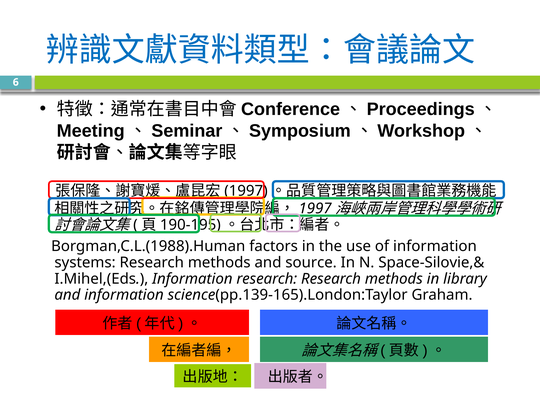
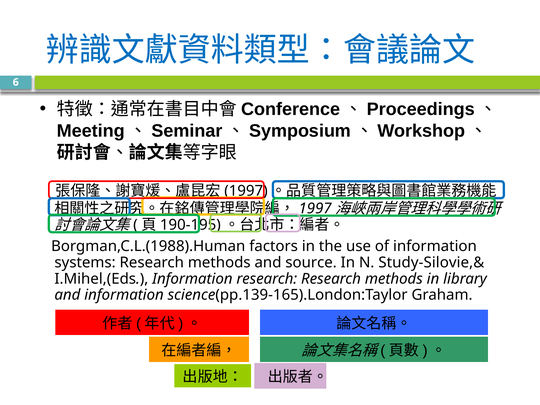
Space-Silovie,&: Space-Silovie,& -> Study-Silovie,& (431, 263)
